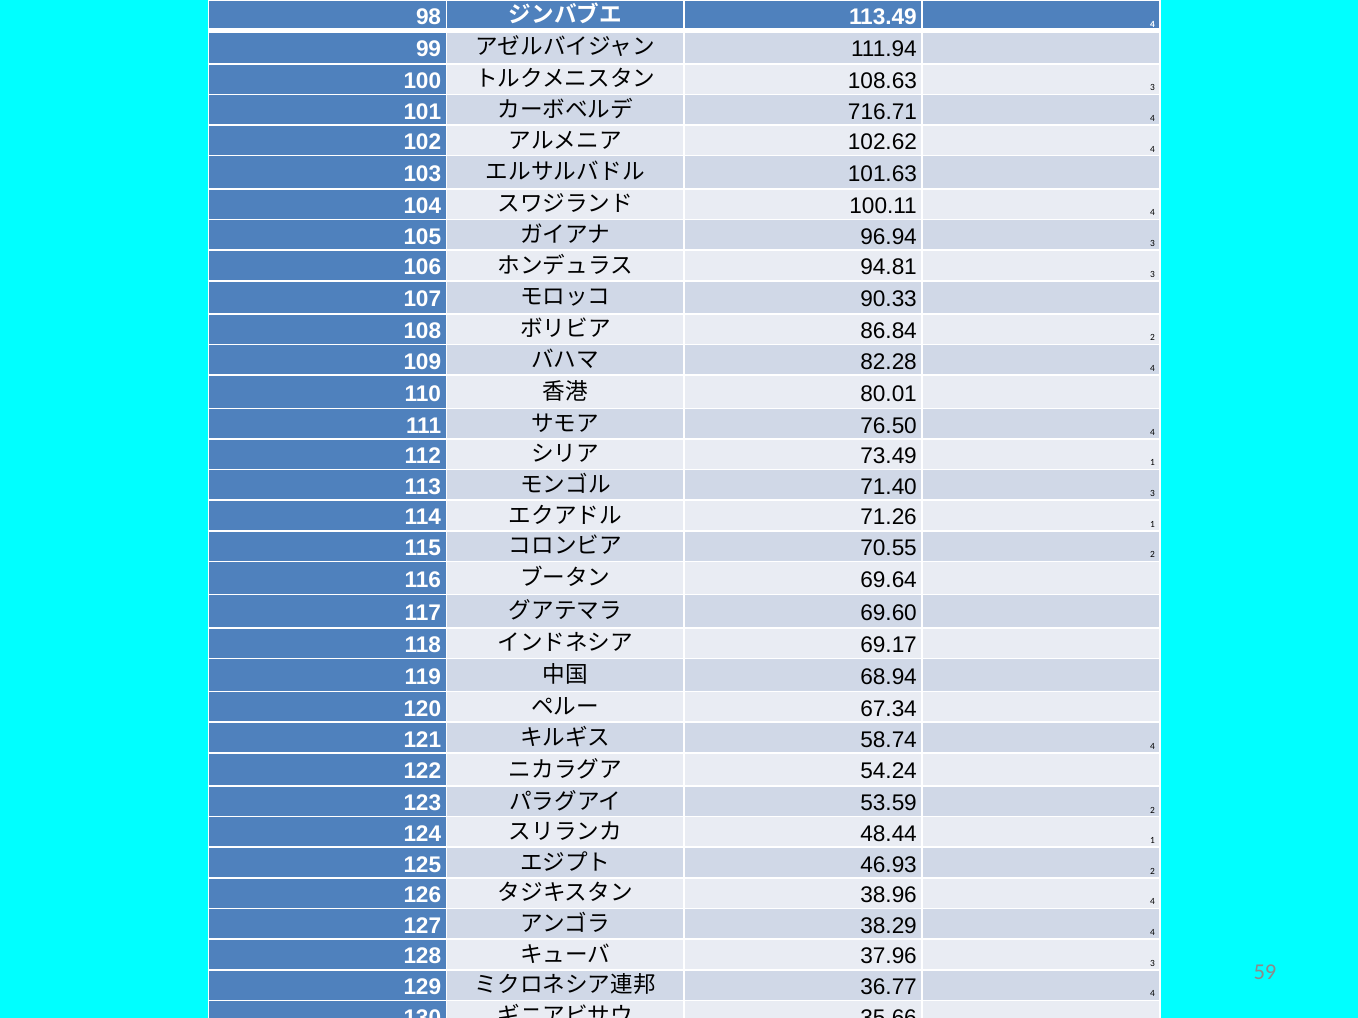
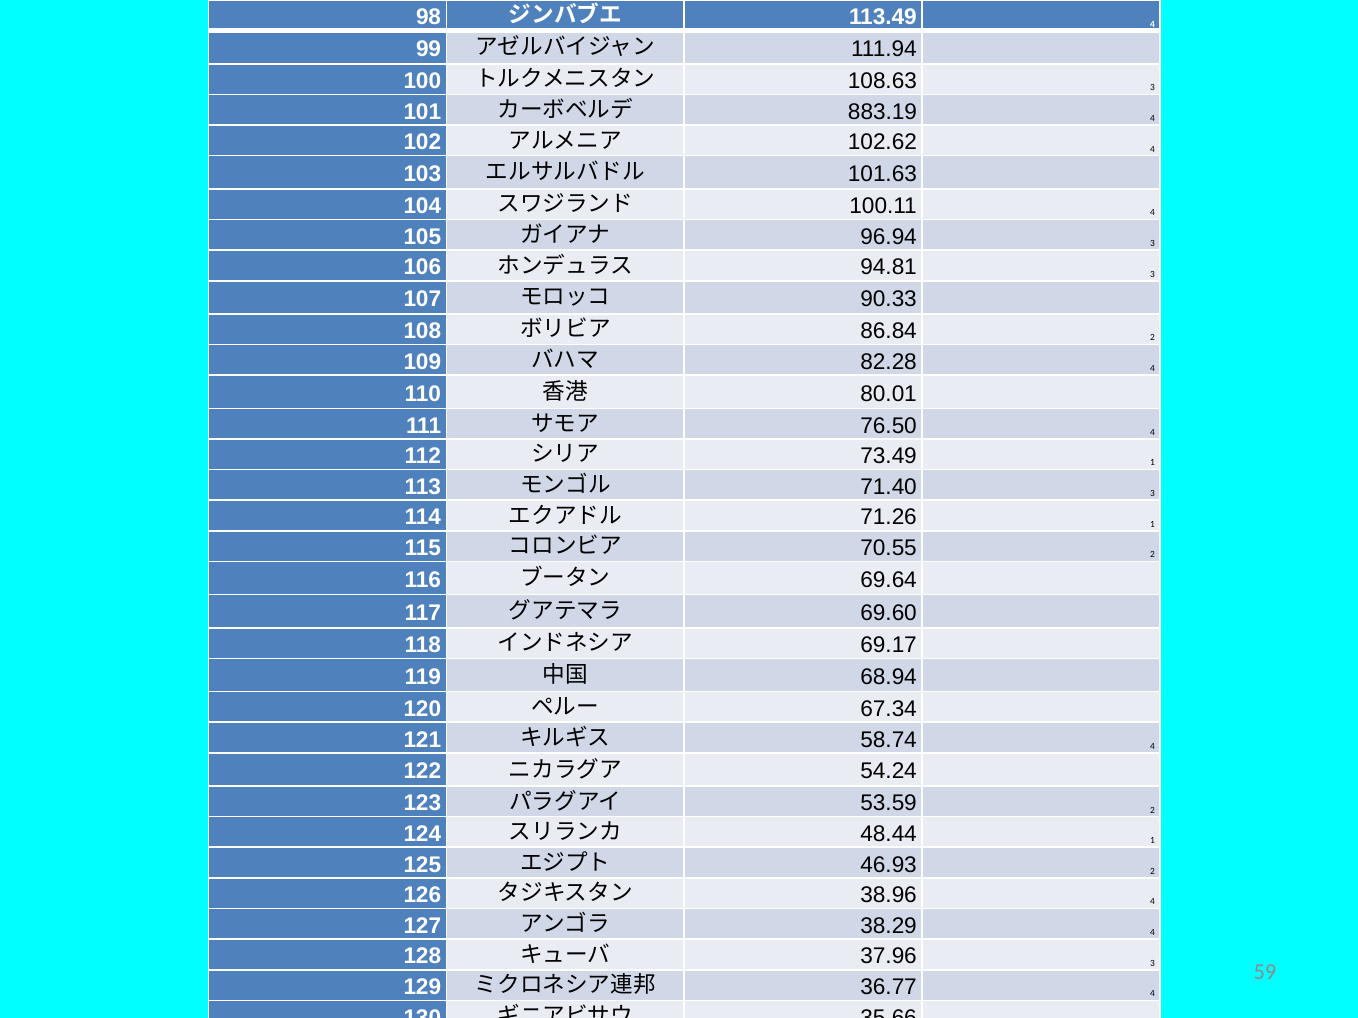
716.71: 716.71 -> 883.19 (882, 112)
